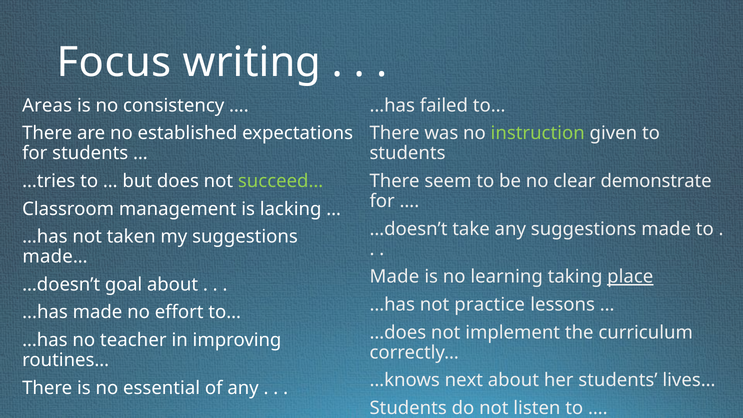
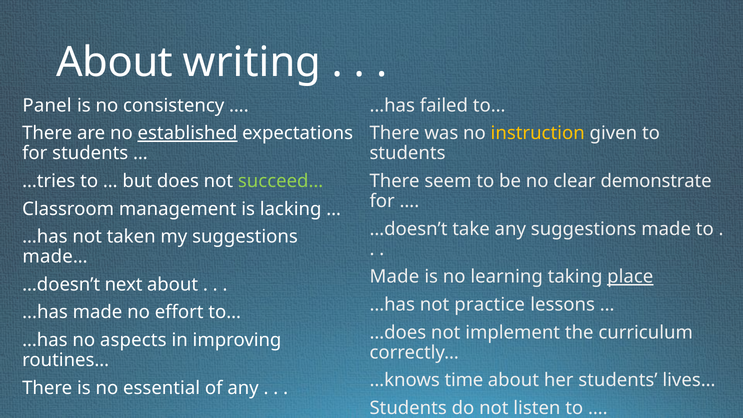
Focus: Focus -> About (115, 62)
Areas: Areas -> Panel (47, 105)
established underline: none -> present (187, 133)
instruction colour: light green -> yellow (538, 133)
goal: goal -> next (124, 284)
teacher: teacher -> aspects (133, 340)
next: next -> time (464, 380)
